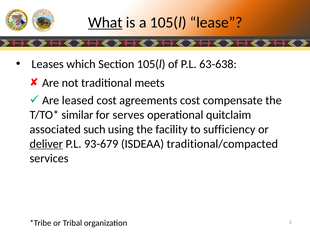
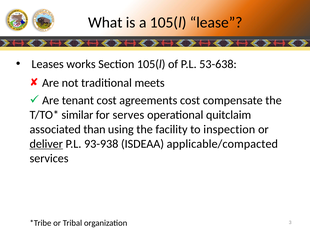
What underline: present -> none (105, 22)
which: which -> works (81, 64)
63-638: 63-638 -> 53-638 (218, 64)
leased: leased -> tenant (78, 100)
such: such -> than (94, 129)
sufficiency: sufficiency -> inspection (229, 129)
93-679: 93-679 -> 93-938 (101, 143)
traditional/compacted: traditional/compacted -> applicable/compacted (222, 143)
